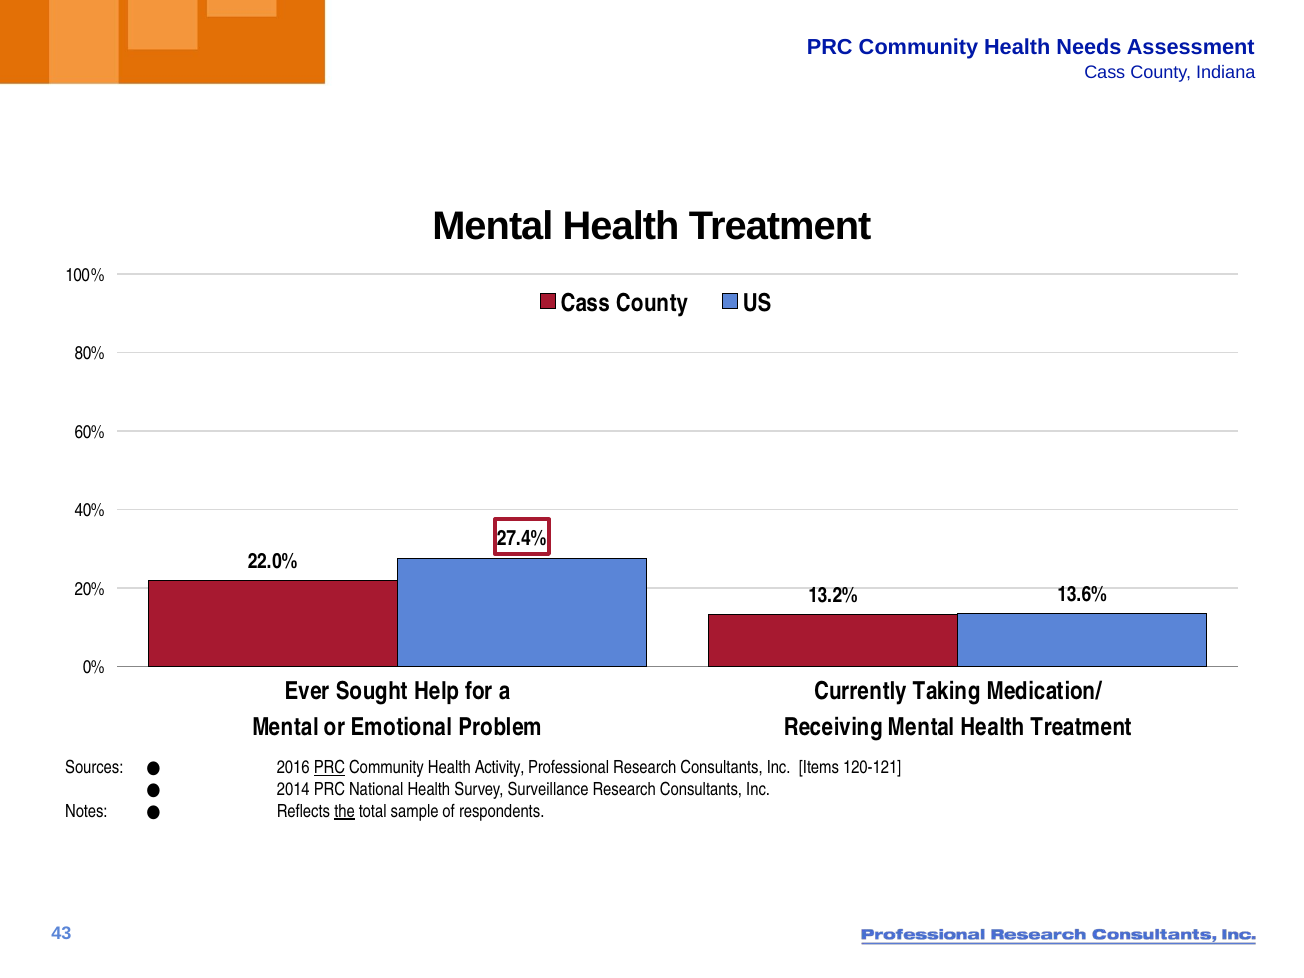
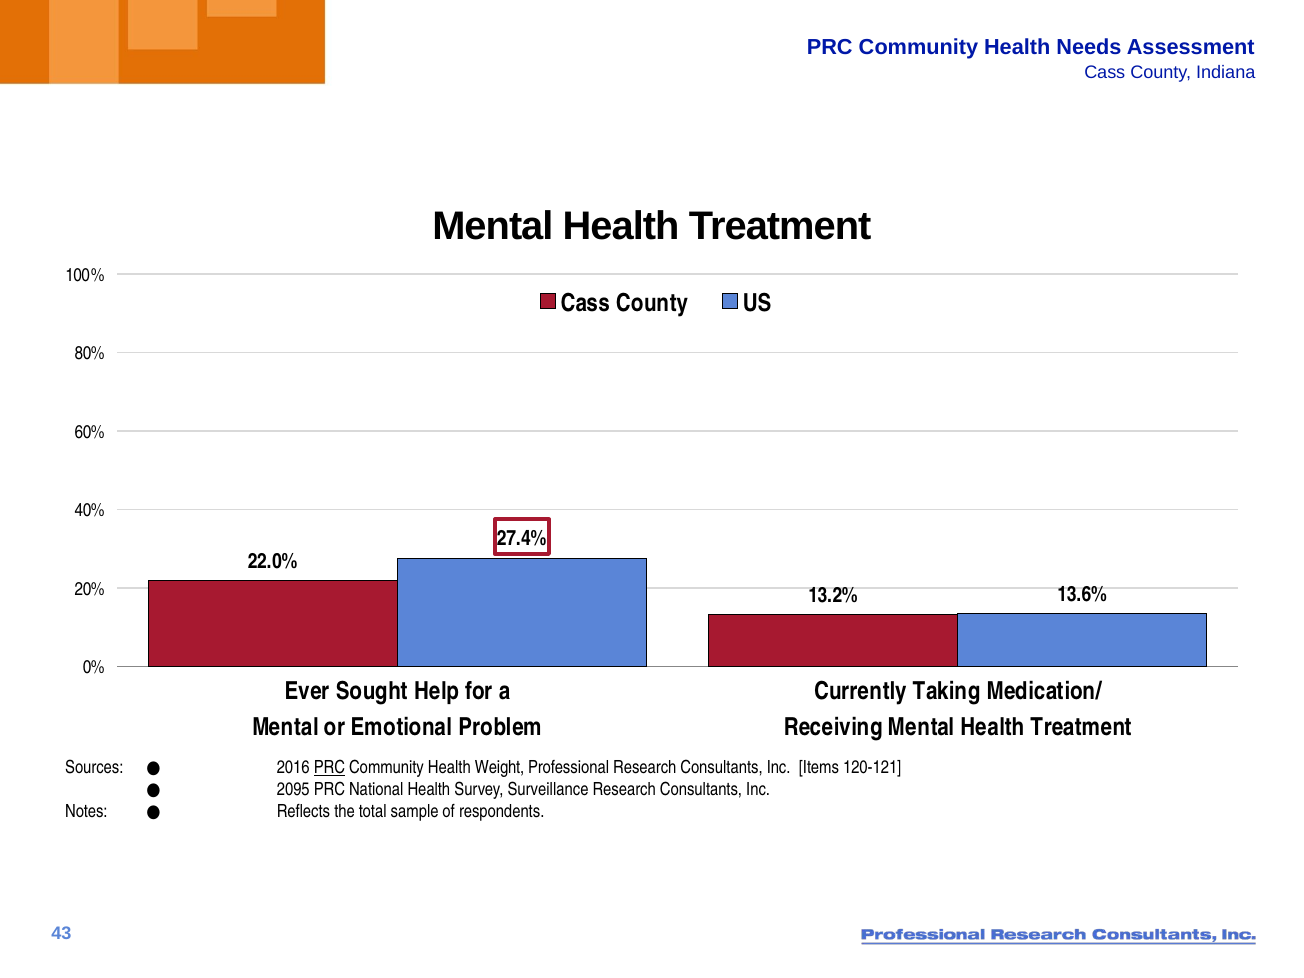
Activity: Activity -> Weight (500, 768)
2014: 2014 -> 2095 (293, 789)
the underline: present -> none (345, 811)
